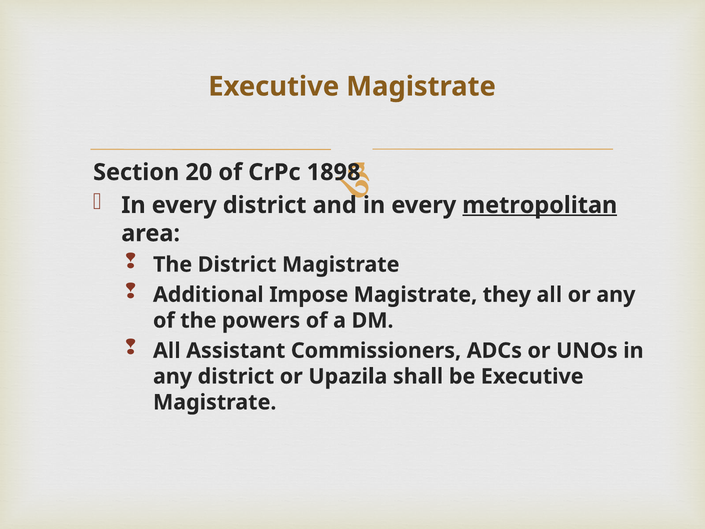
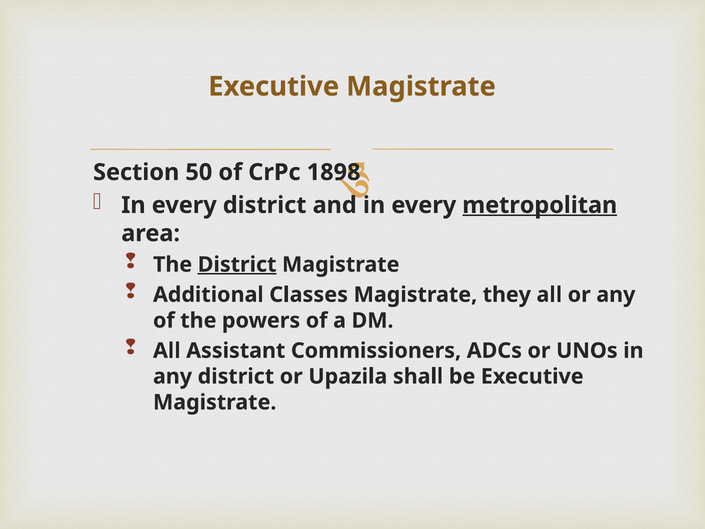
20: 20 -> 50 (199, 172)
District underline: none -> present (237, 264)
Impose: Impose -> Classes (309, 295)
